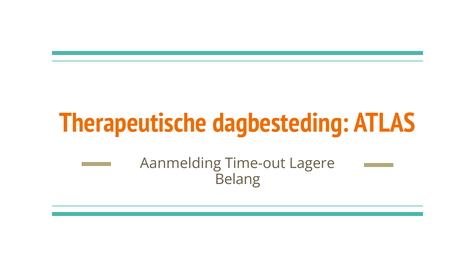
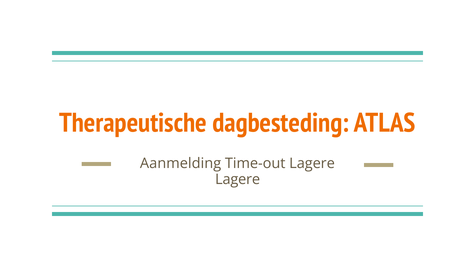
Belang: Belang -> Lagere (238, 179)
